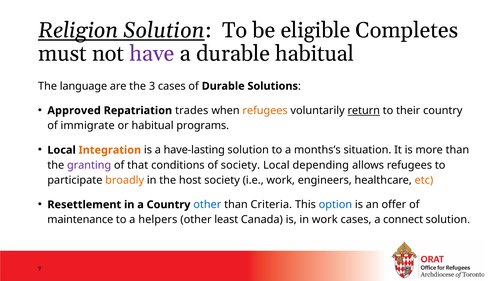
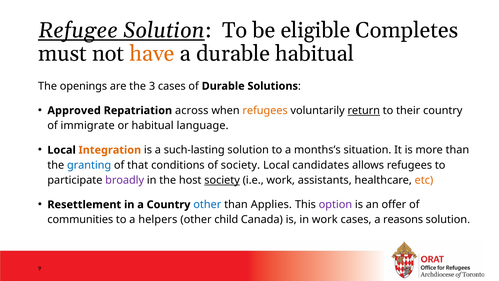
Religion: Religion -> Refugee (78, 30)
have colour: purple -> orange (152, 54)
language: language -> openings (83, 86)
trades: trades -> across (192, 110)
programs: programs -> language (203, 125)
have-lasting: have-lasting -> such-lasting (194, 150)
granting colour: purple -> blue (89, 165)
depending: depending -> candidates (321, 165)
broadly colour: orange -> purple (125, 180)
society underline: none -> present (222, 180)
engineers: engineers -> assistants (325, 180)
Criteria: Criteria -> Applies (271, 204)
option colour: blue -> purple (335, 204)
maintenance: maintenance -> communities (80, 219)
least: least -> child (226, 219)
connect: connect -> reasons (403, 219)
